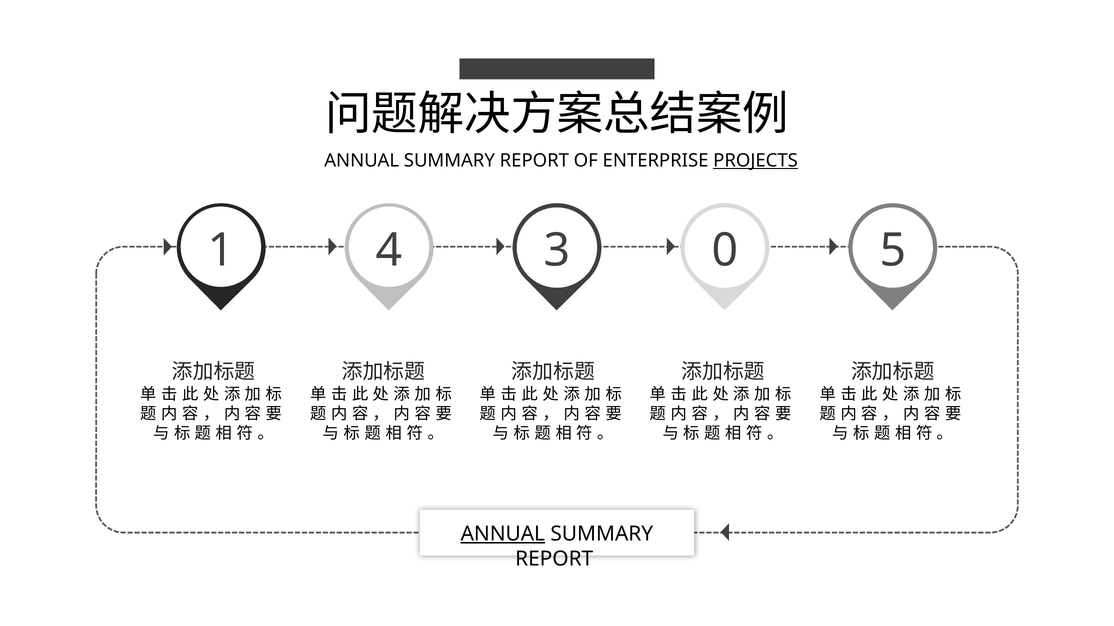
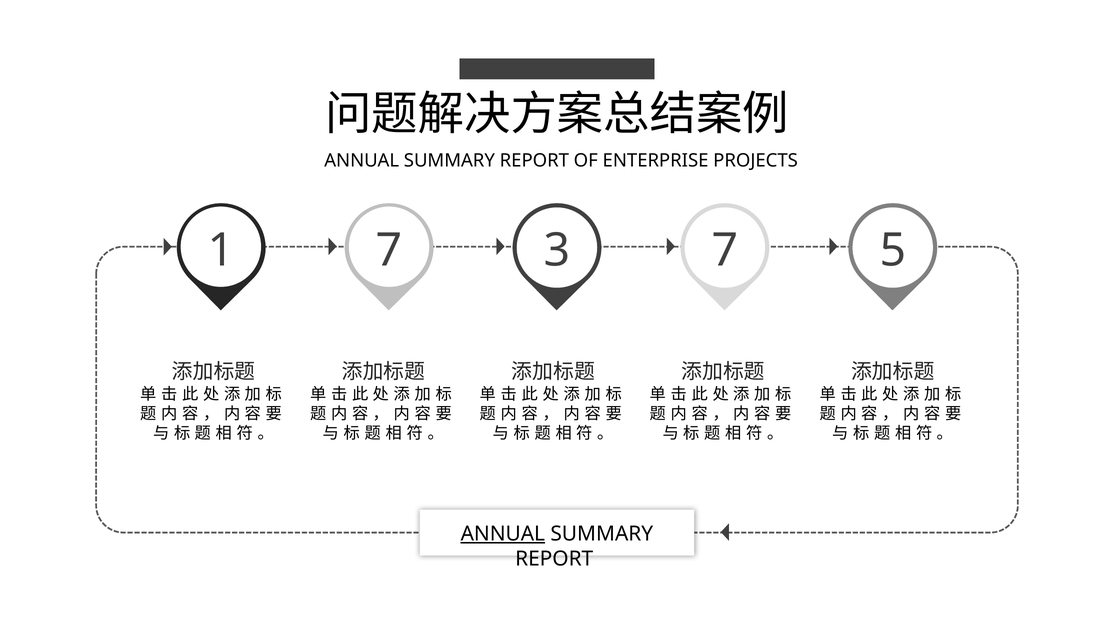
PROJECTS underline: present -> none (756, 161)
1 4: 4 -> 7 (389, 251)
3 0: 0 -> 7 (725, 251)
